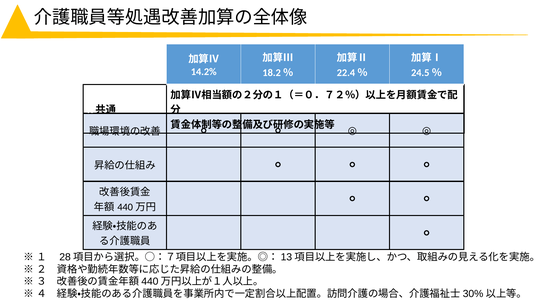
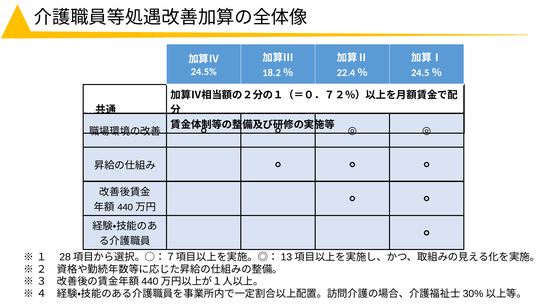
14.2%: 14.2% -> 24.5% (204, 72)
